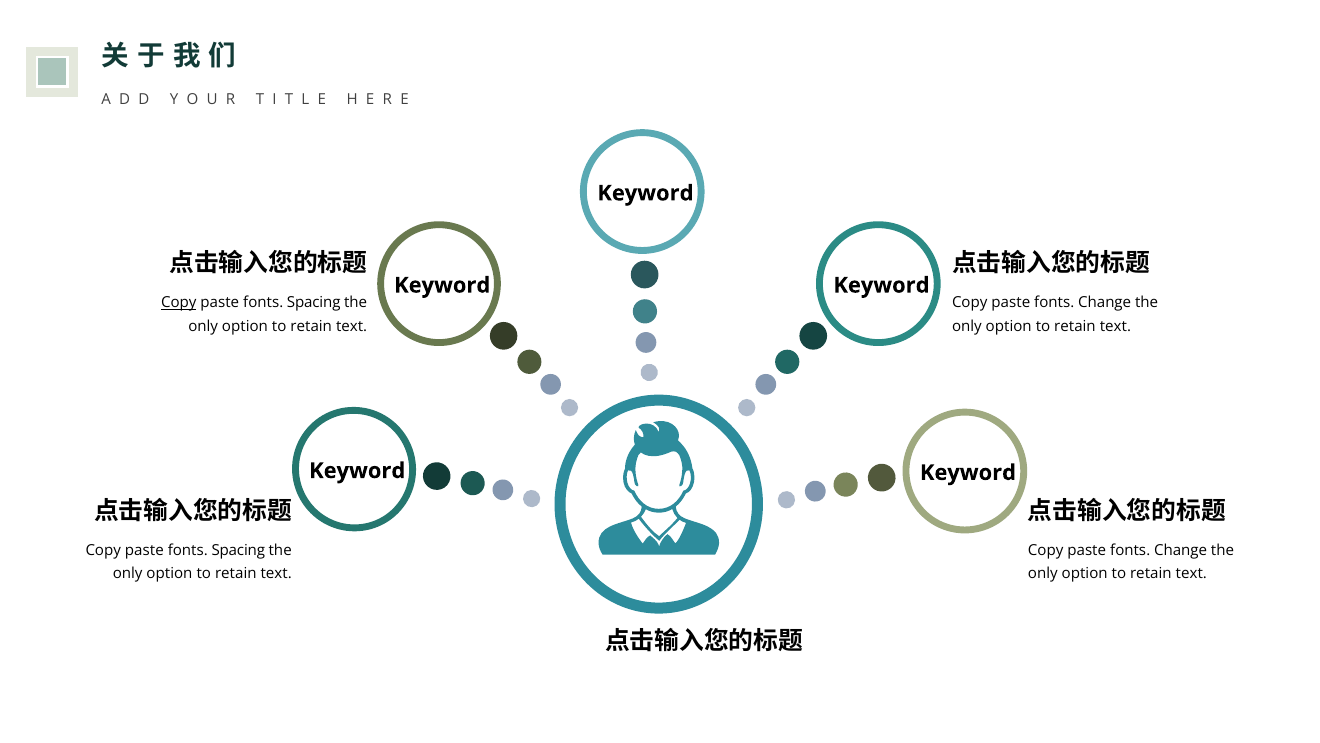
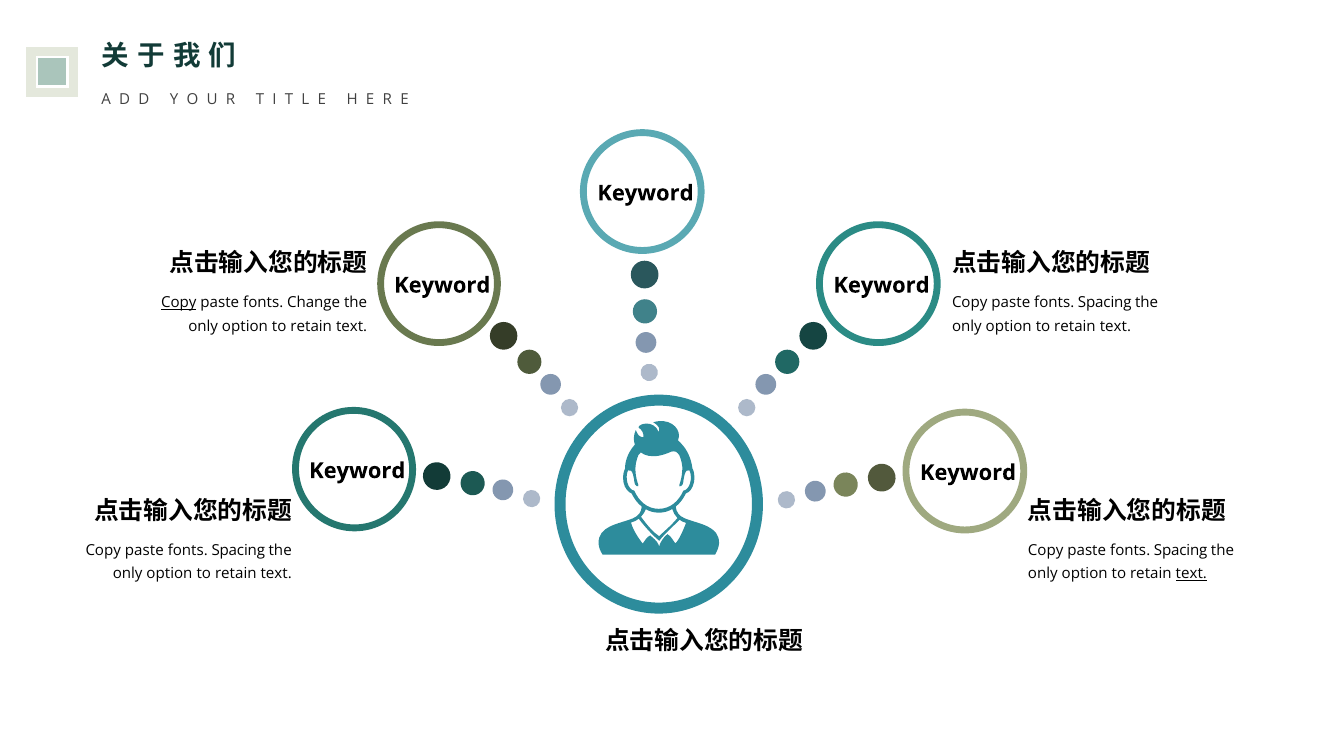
Spacing: Spacing -> Change (314, 302)
Change: Change -> Spacing (1105, 302)
Change: Change -> Spacing (1181, 550)
text underline: none -> present (1191, 573)
